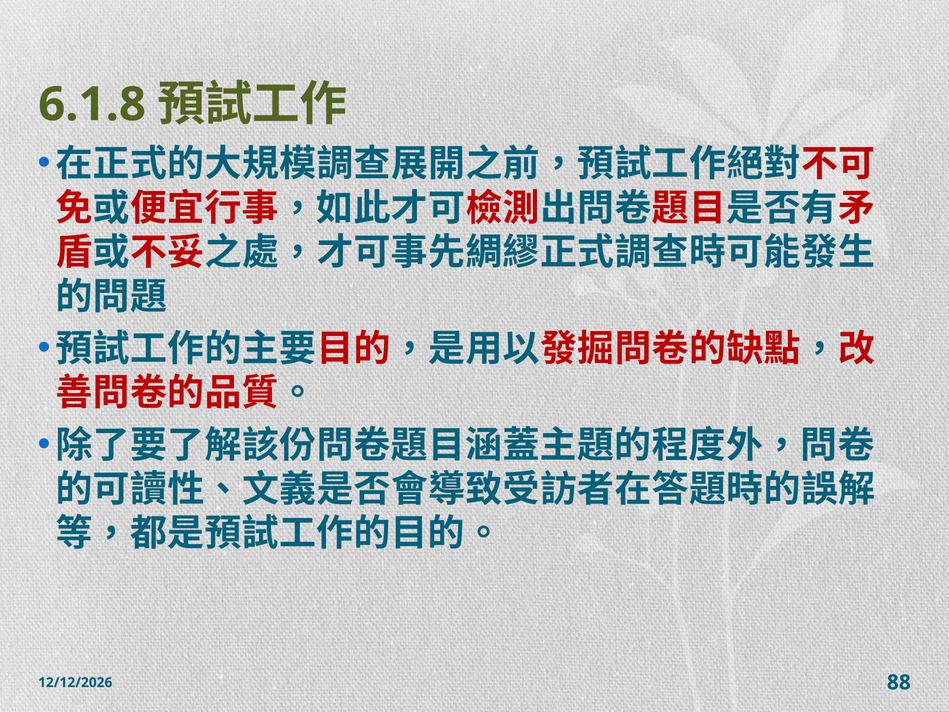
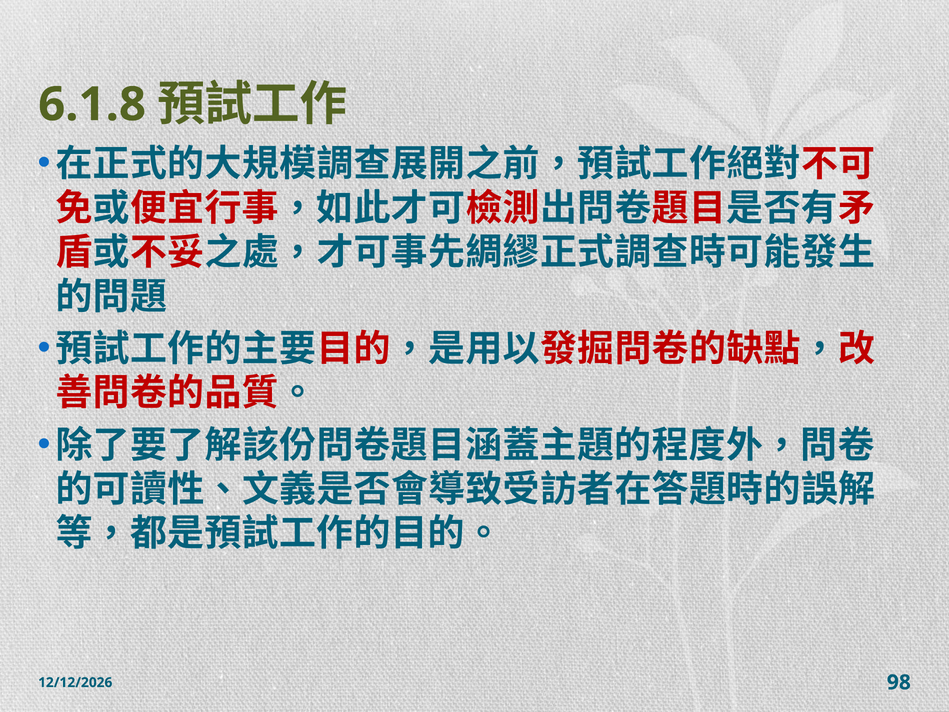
88: 88 -> 98 (899, 682)
